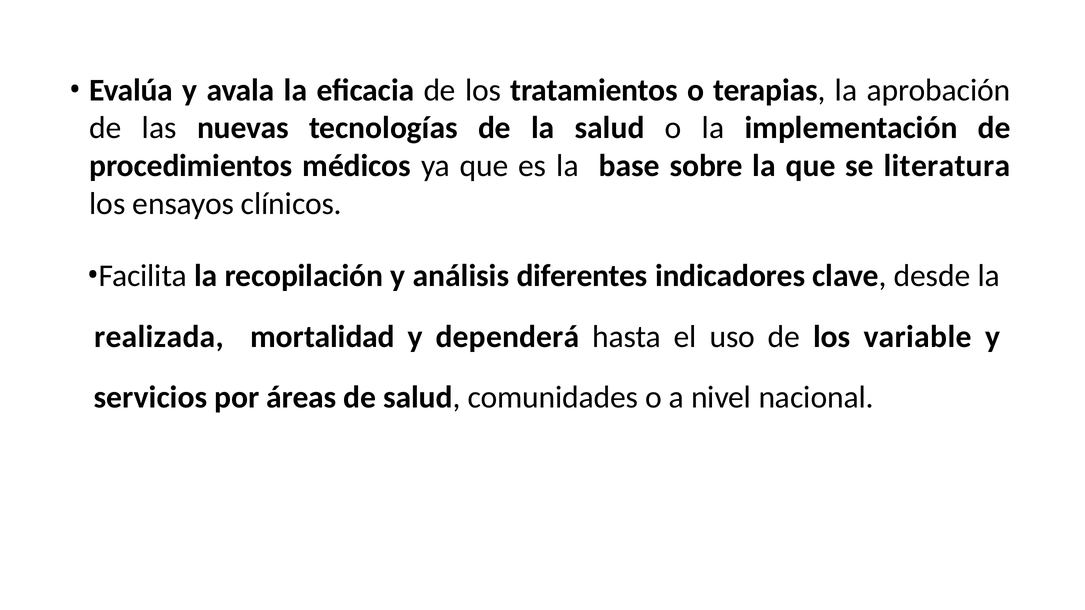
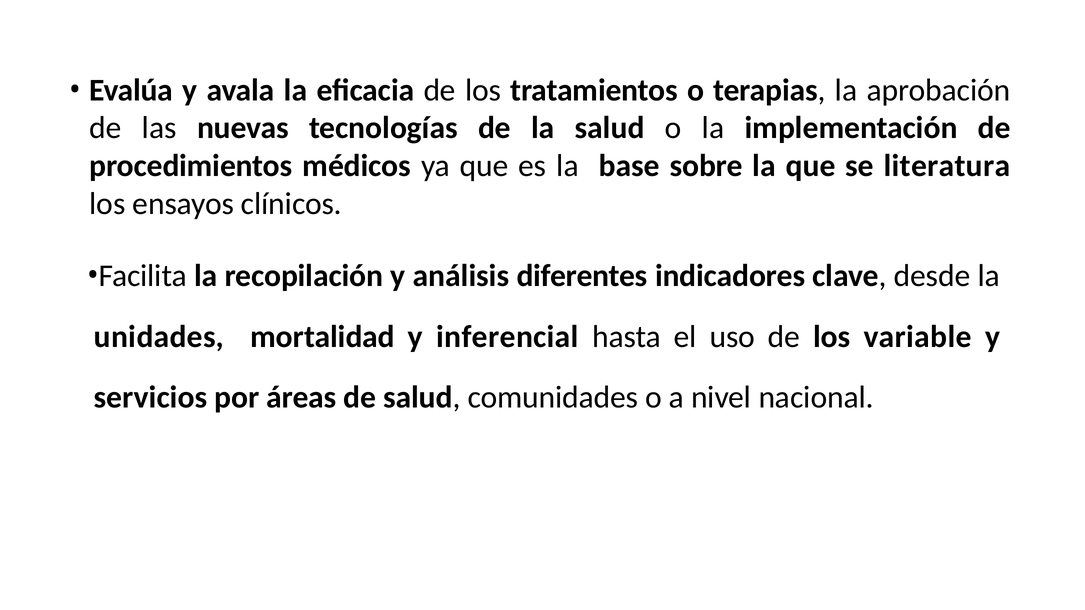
realizada: realizada -> unidades (159, 337)
dependerá: dependerá -> inferencial (507, 337)
